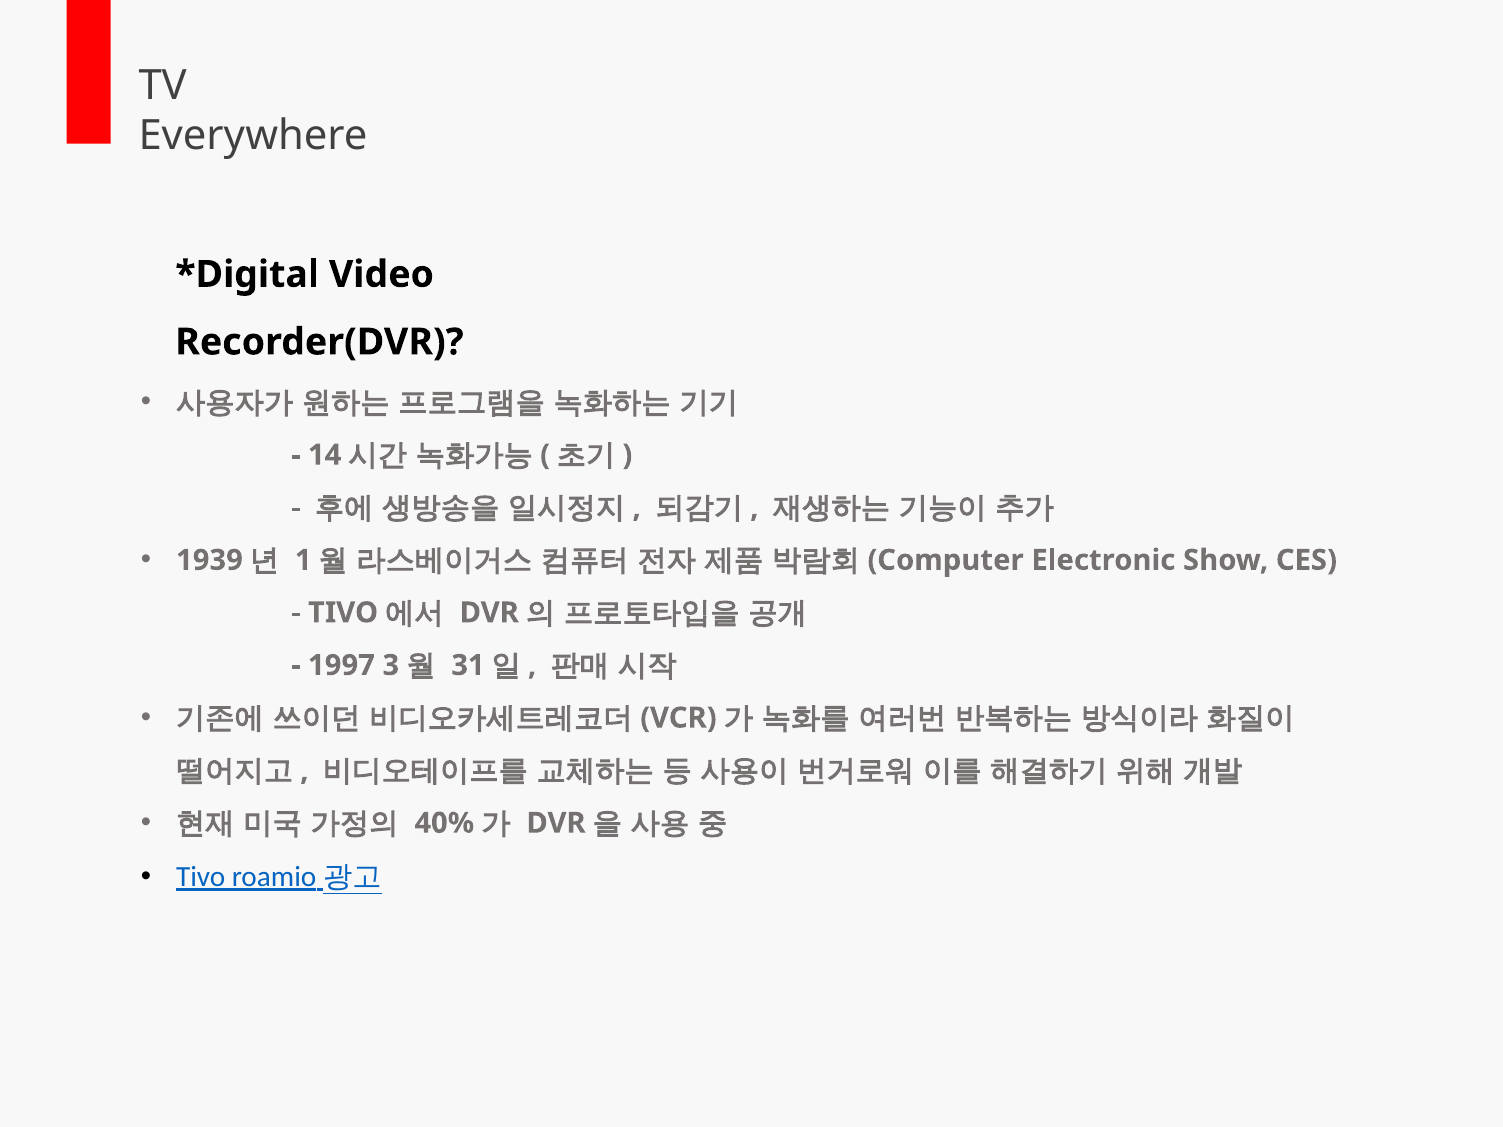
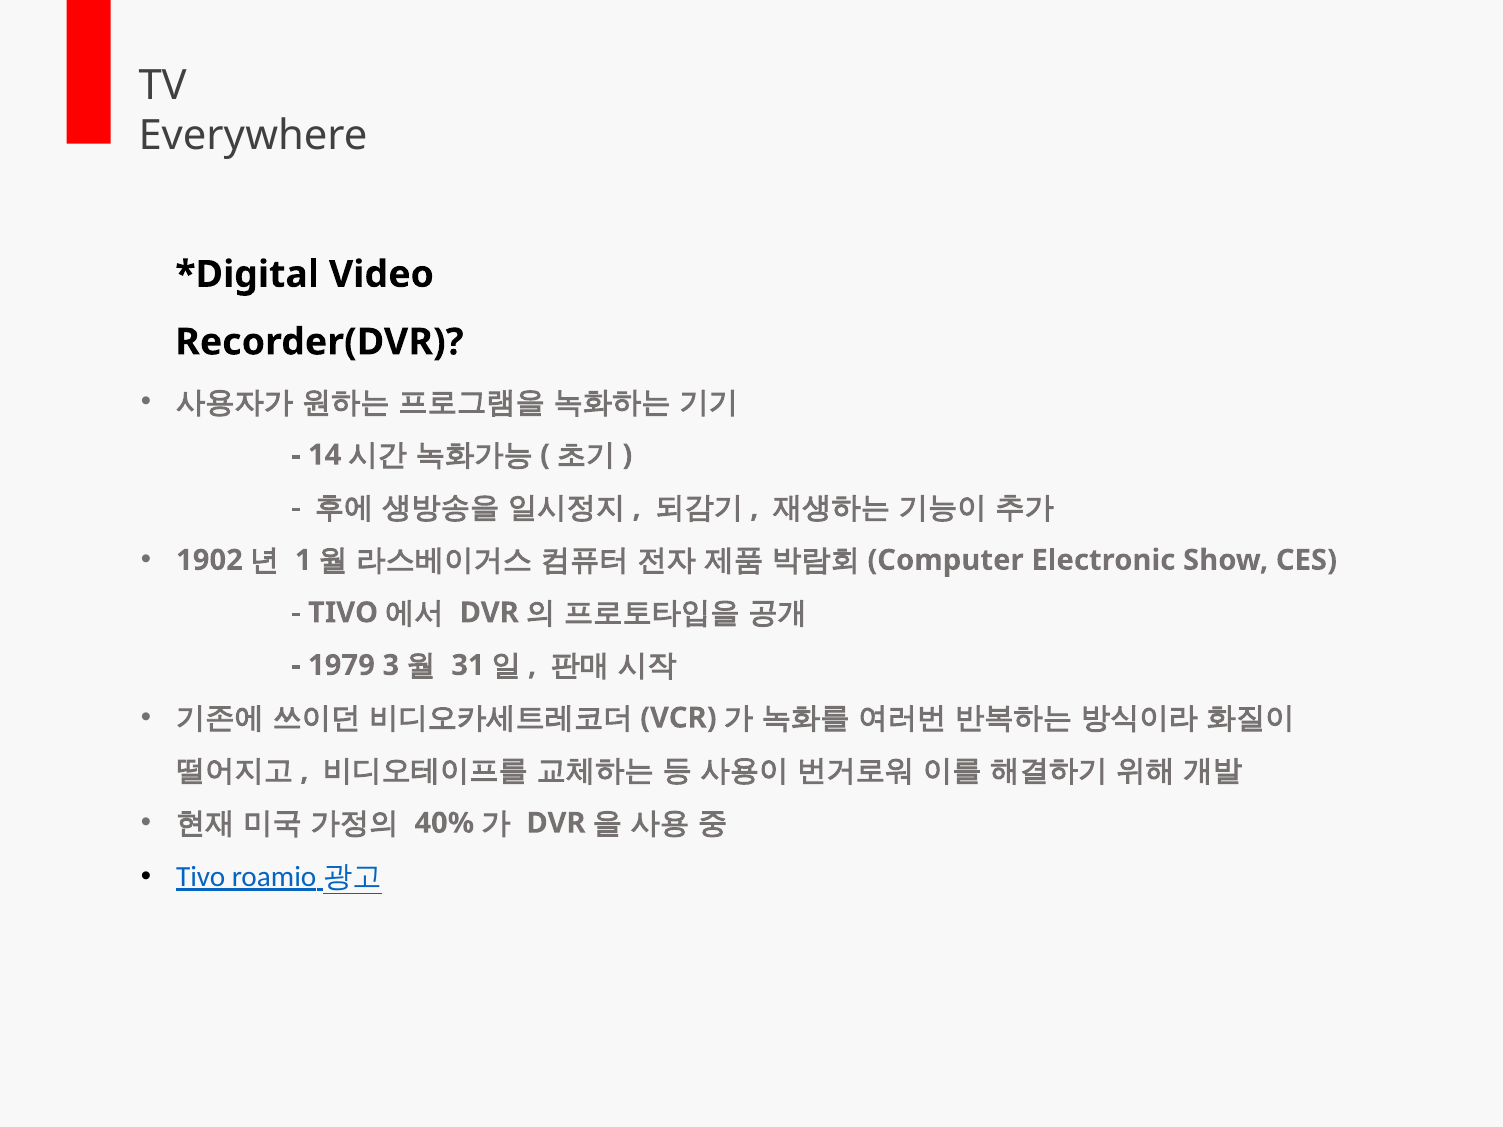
1939: 1939 -> 1902 (209, 560)
1997: 1997 -> 1979 (341, 665)
